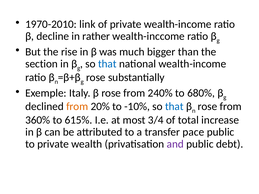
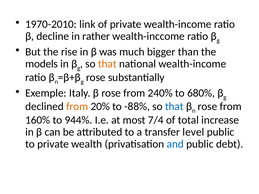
section: section -> models (42, 64)
that colour: blue -> orange (107, 64)
-10%: -10% -> -88% (137, 107)
360%: 360% -> 160% (38, 120)
615%: 615% -> 944% (78, 120)
3/4: 3/4 -> 7/4 (156, 120)
pace: pace -> level (193, 132)
and colour: purple -> blue (175, 144)
